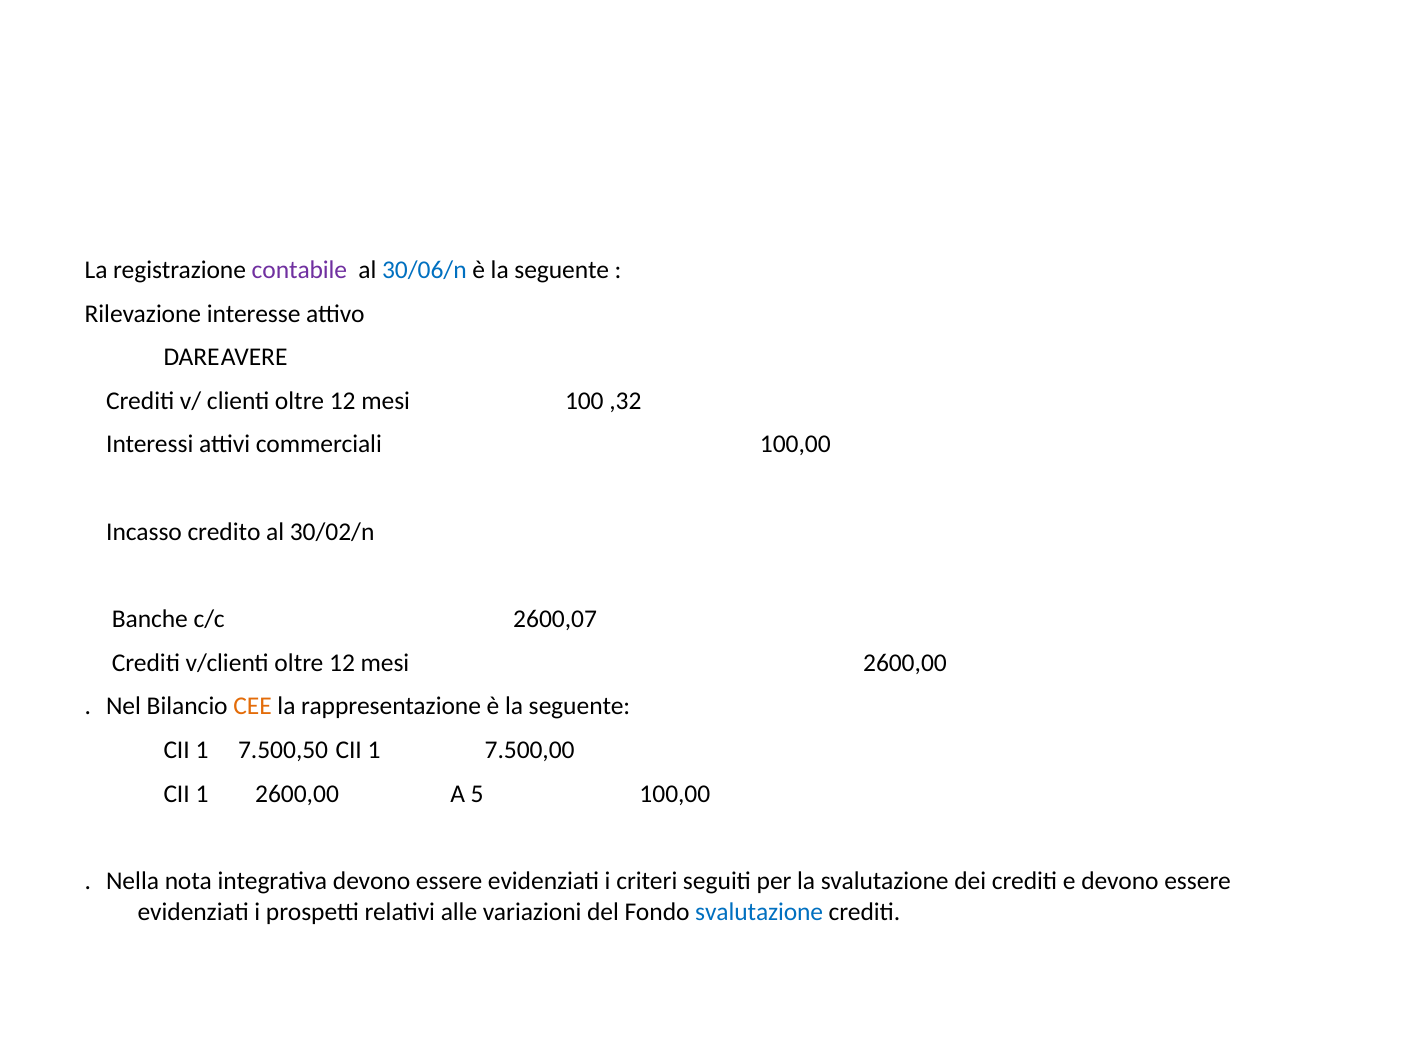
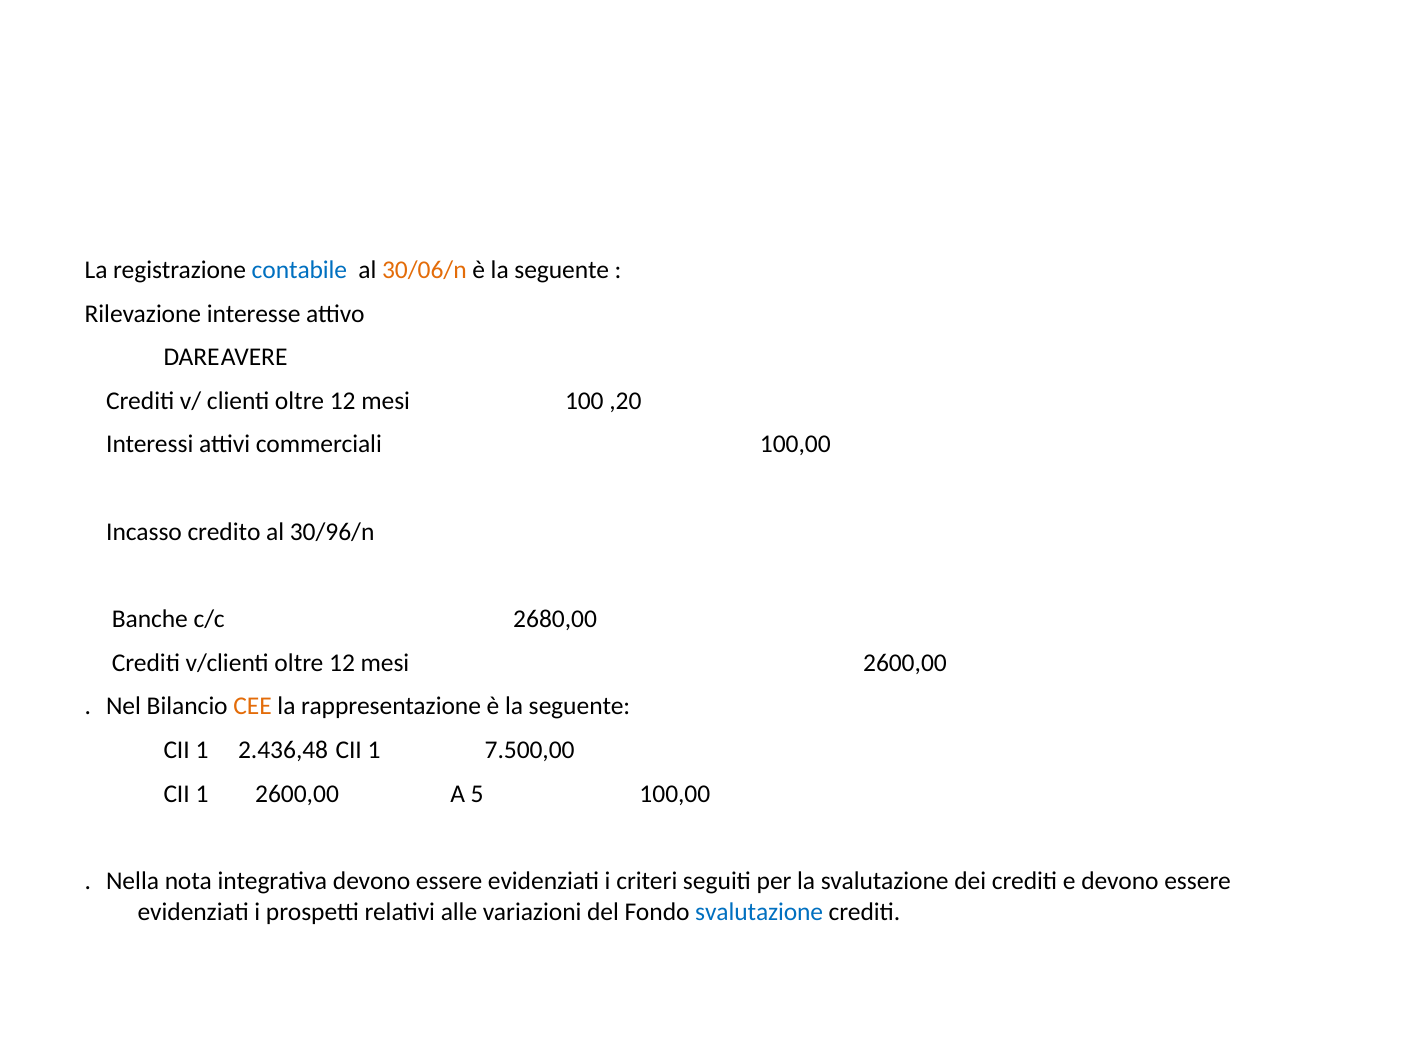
contabile colour: purple -> blue (299, 270)
30/06/n colour: blue -> orange (424, 270)
,32: ,32 -> ,20 (625, 401)
30/02/n: 30/02/n -> 30/96/n (332, 532)
2600,07: 2600,07 -> 2680,00 (555, 619)
7.500,50: 7.500,50 -> 2.436,48 (283, 750)
